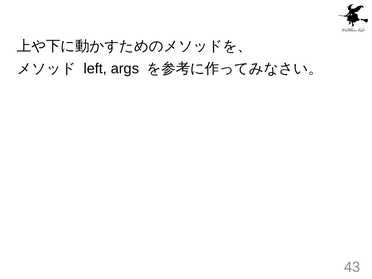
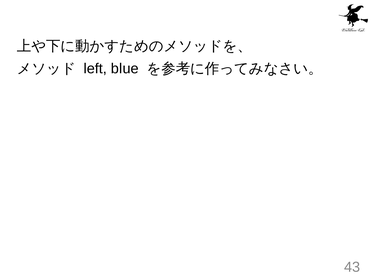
args: args -> blue (125, 69)
